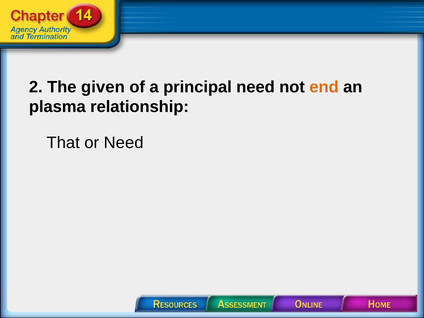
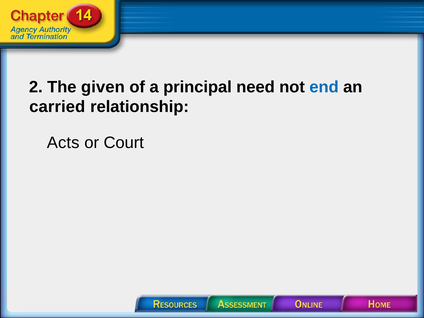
end colour: orange -> blue (324, 87)
plasma: plasma -> carried (57, 107)
That: That -> Acts (63, 143)
or Need: Need -> Court (124, 143)
